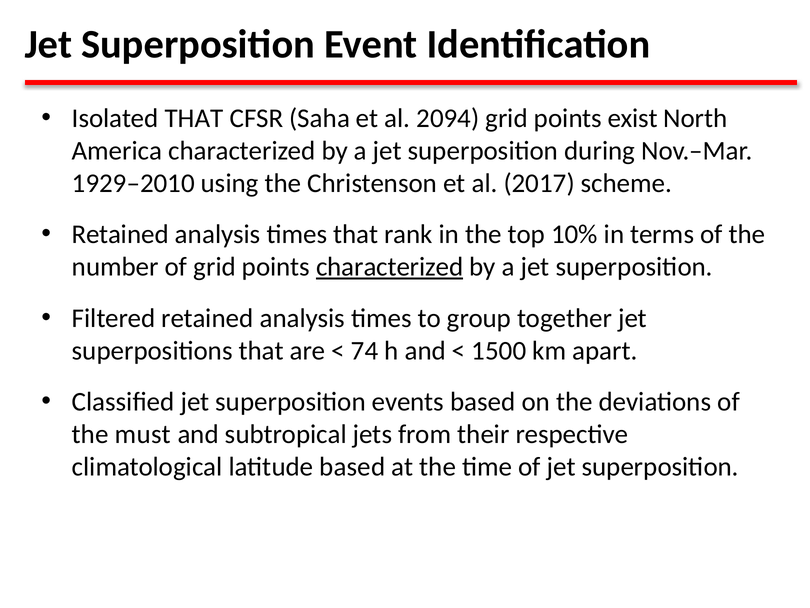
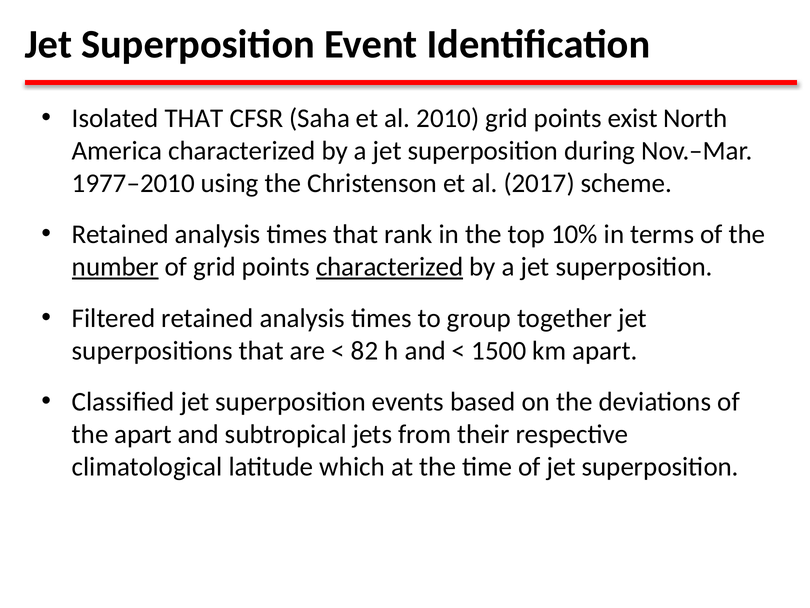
2094: 2094 -> 2010 (448, 118)
1929–2010: 1929–2010 -> 1977–2010 (133, 183)
number underline: none -> present (115, 267)
74: 74 -> 82 (365, 350)
the must: must -> apart (143, 434)
latitude based: based -> which (352, 467)
